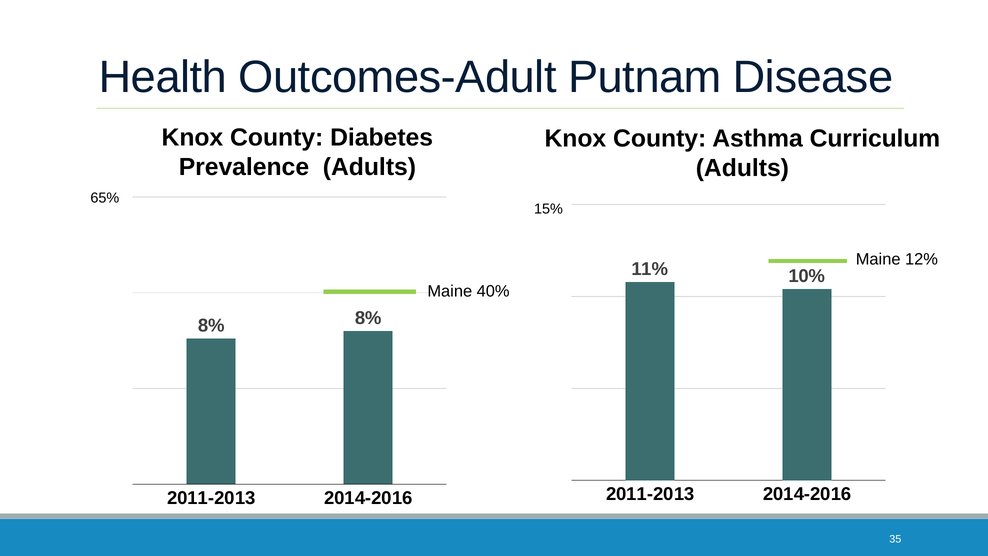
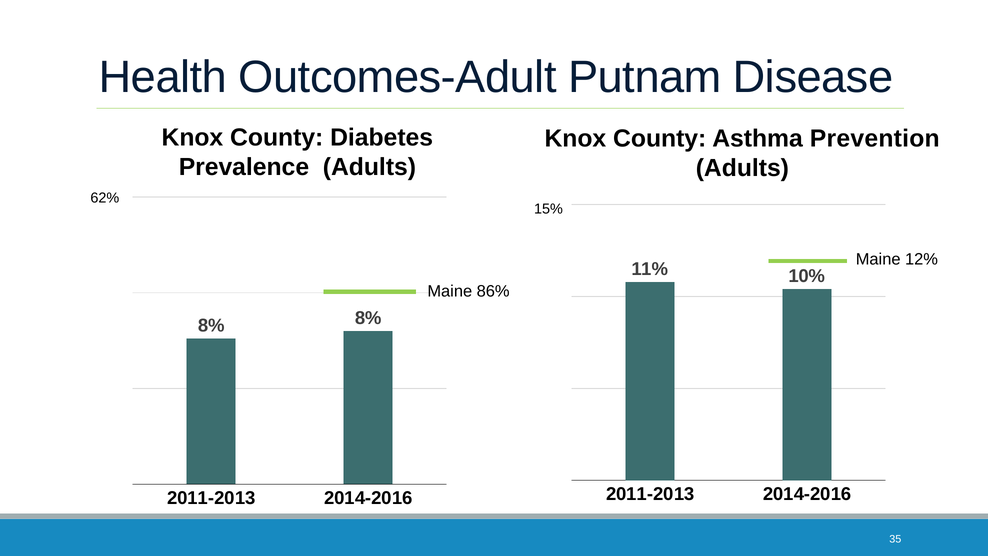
Curriculum: Curriculum -> Prevention (875, 138)
65%: 65% -> 62% (105, 198)
40%: 40% -> 86% (493, 291)
